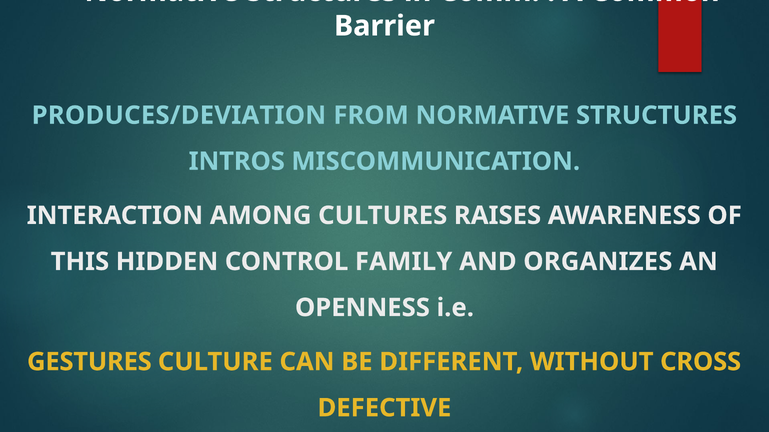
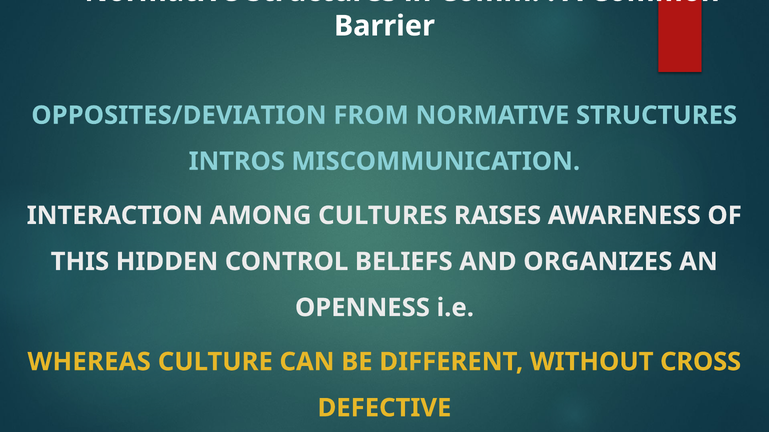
PRODUCES/DEVIATION: PRODUCES/DEVIATION -> OPPOSITES/DEVIATION (179, 115)
FAMILY: FAMILY -> BELIEFS (404, 262)
GESTURES: GESTURES -> WHEREAS (89, 362)
